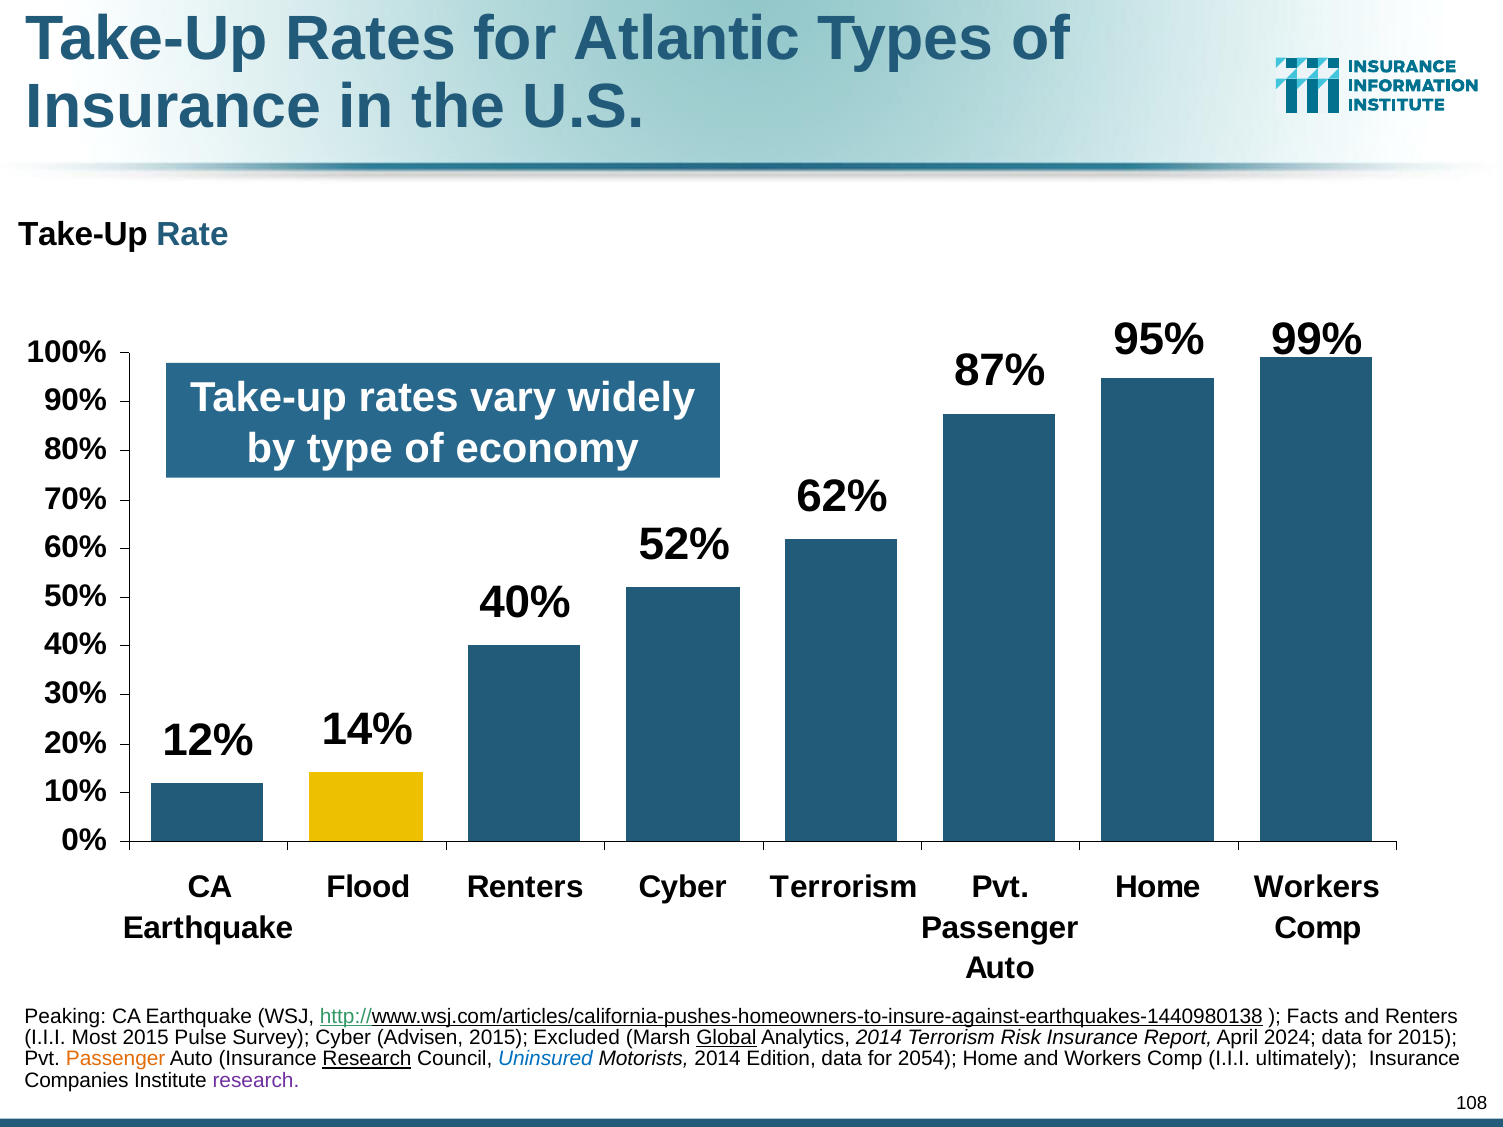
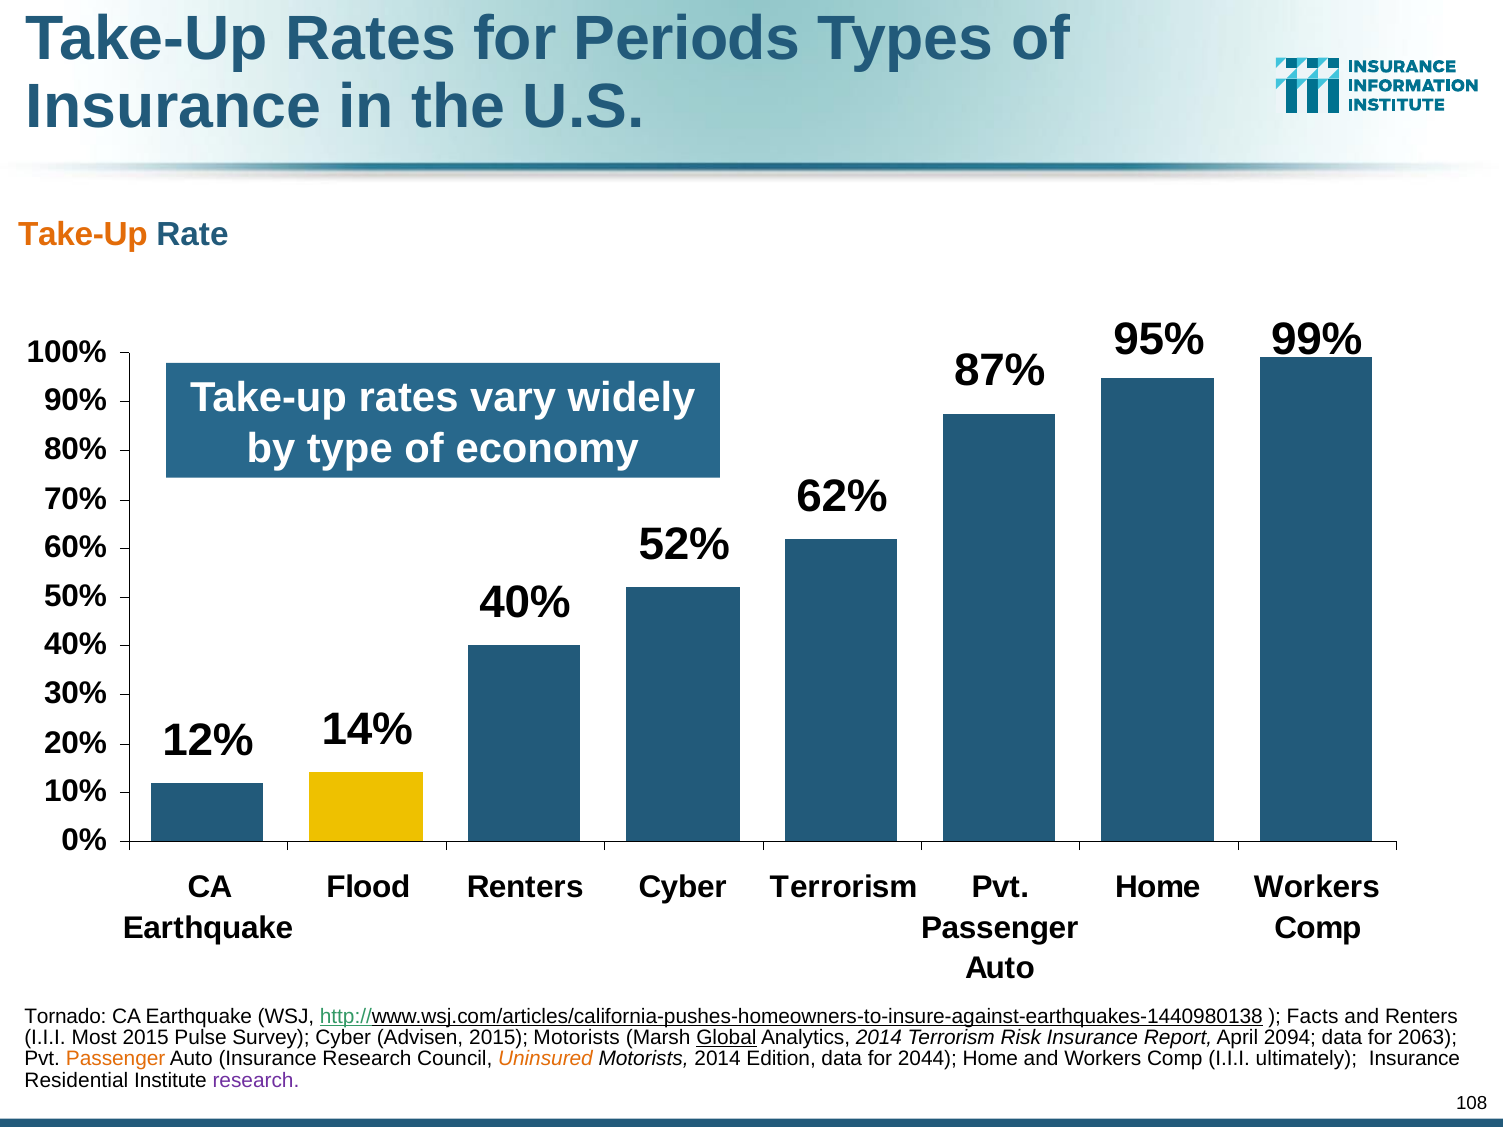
Atlantic: Atlantic -> Periods (687, 39)
Take-Up colour: black -> orange (83, 235)
Peaking: Peaking -> Tornado (65, 1017)
2015 Excluded: Excluded -> Motorists (577, 1038)
2024: 2024 -> 2094 (1290, 1038)
for 2015: 2015 -> 2063 (1428, 1038)
Research underline: present -> none (367, 1059)
Uninsured colour: blue -> orange (545, 1059)
2054: 2054 -> 2044 (927, 1059)
Companies: Companies -> Residential (76, 1081)
